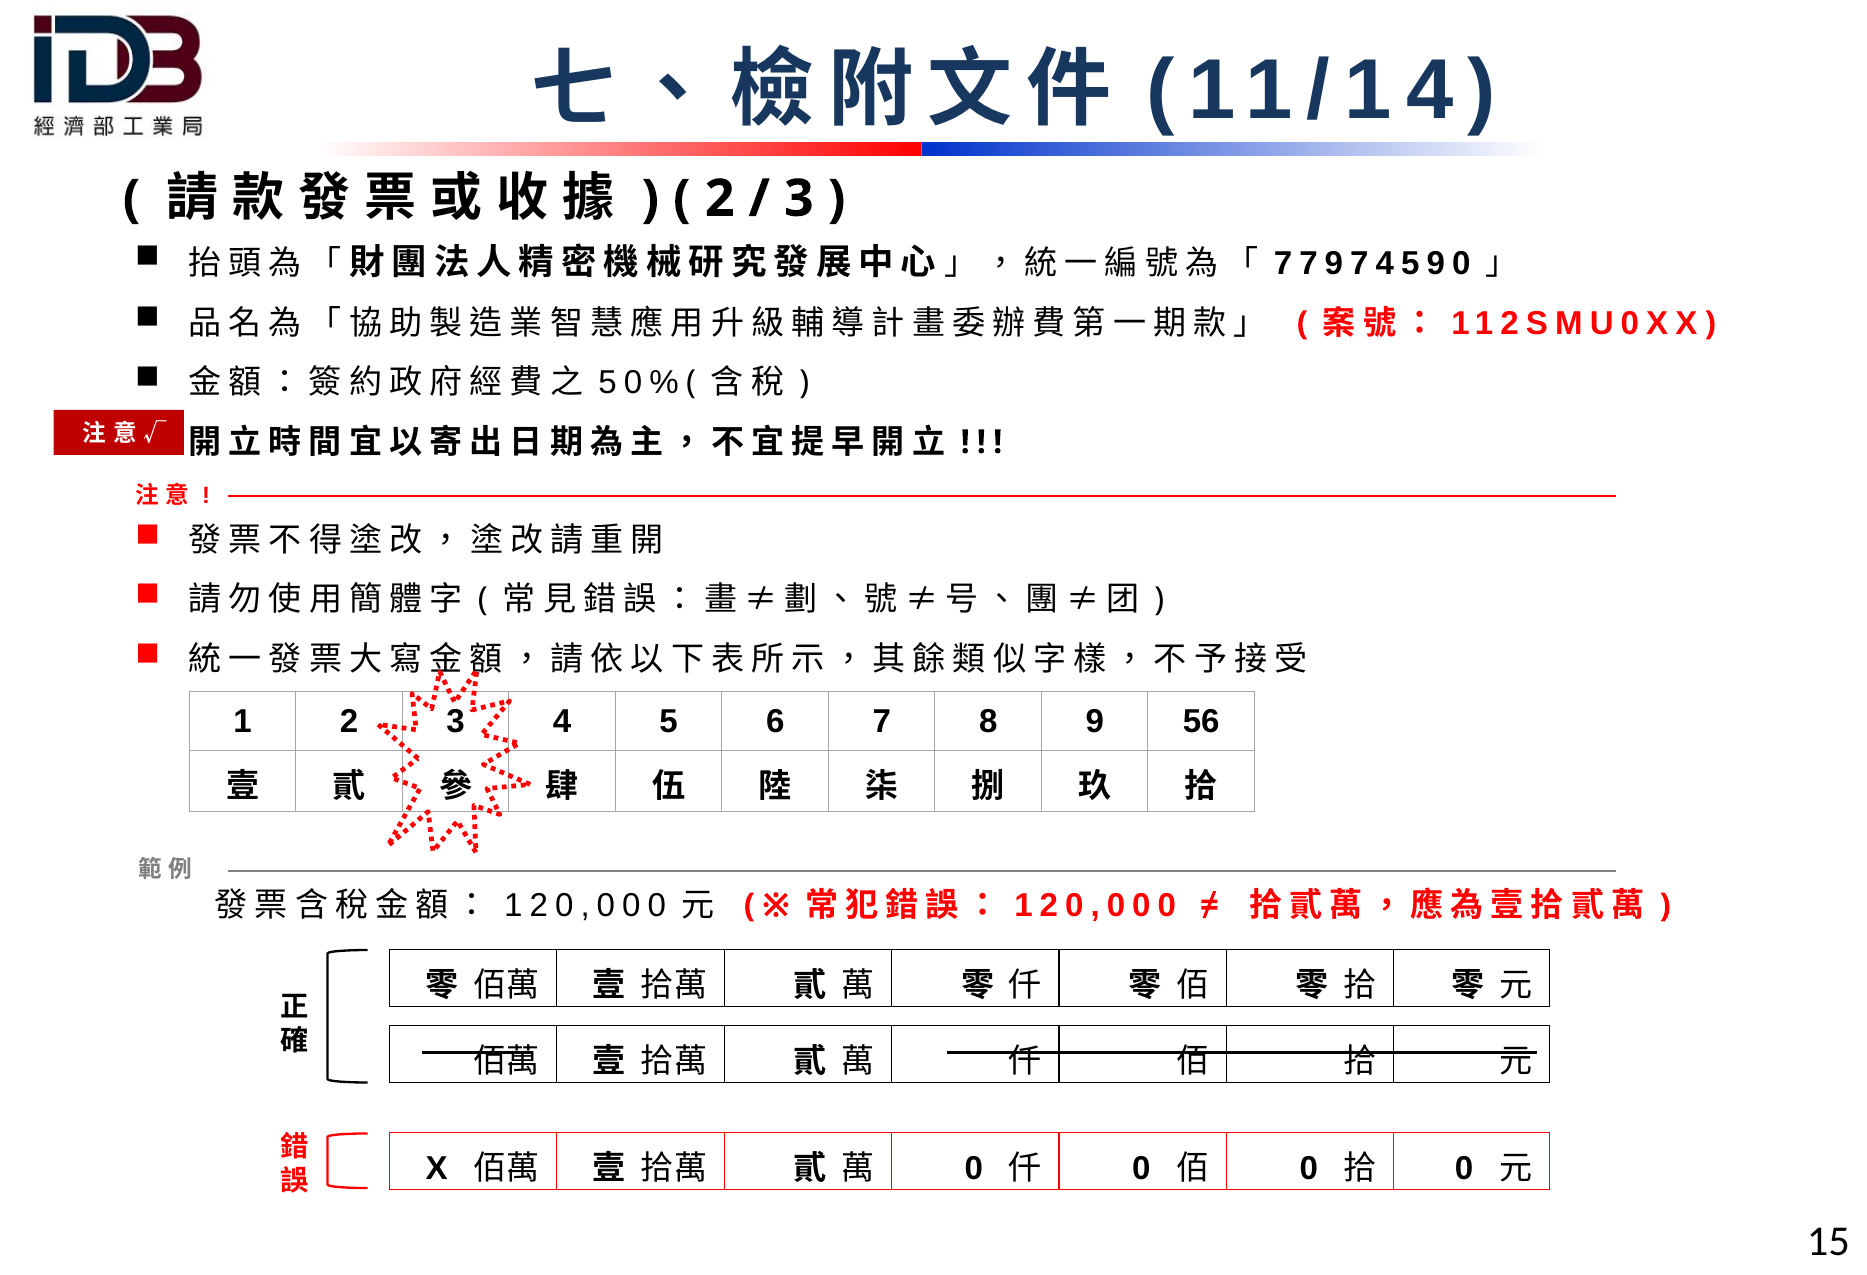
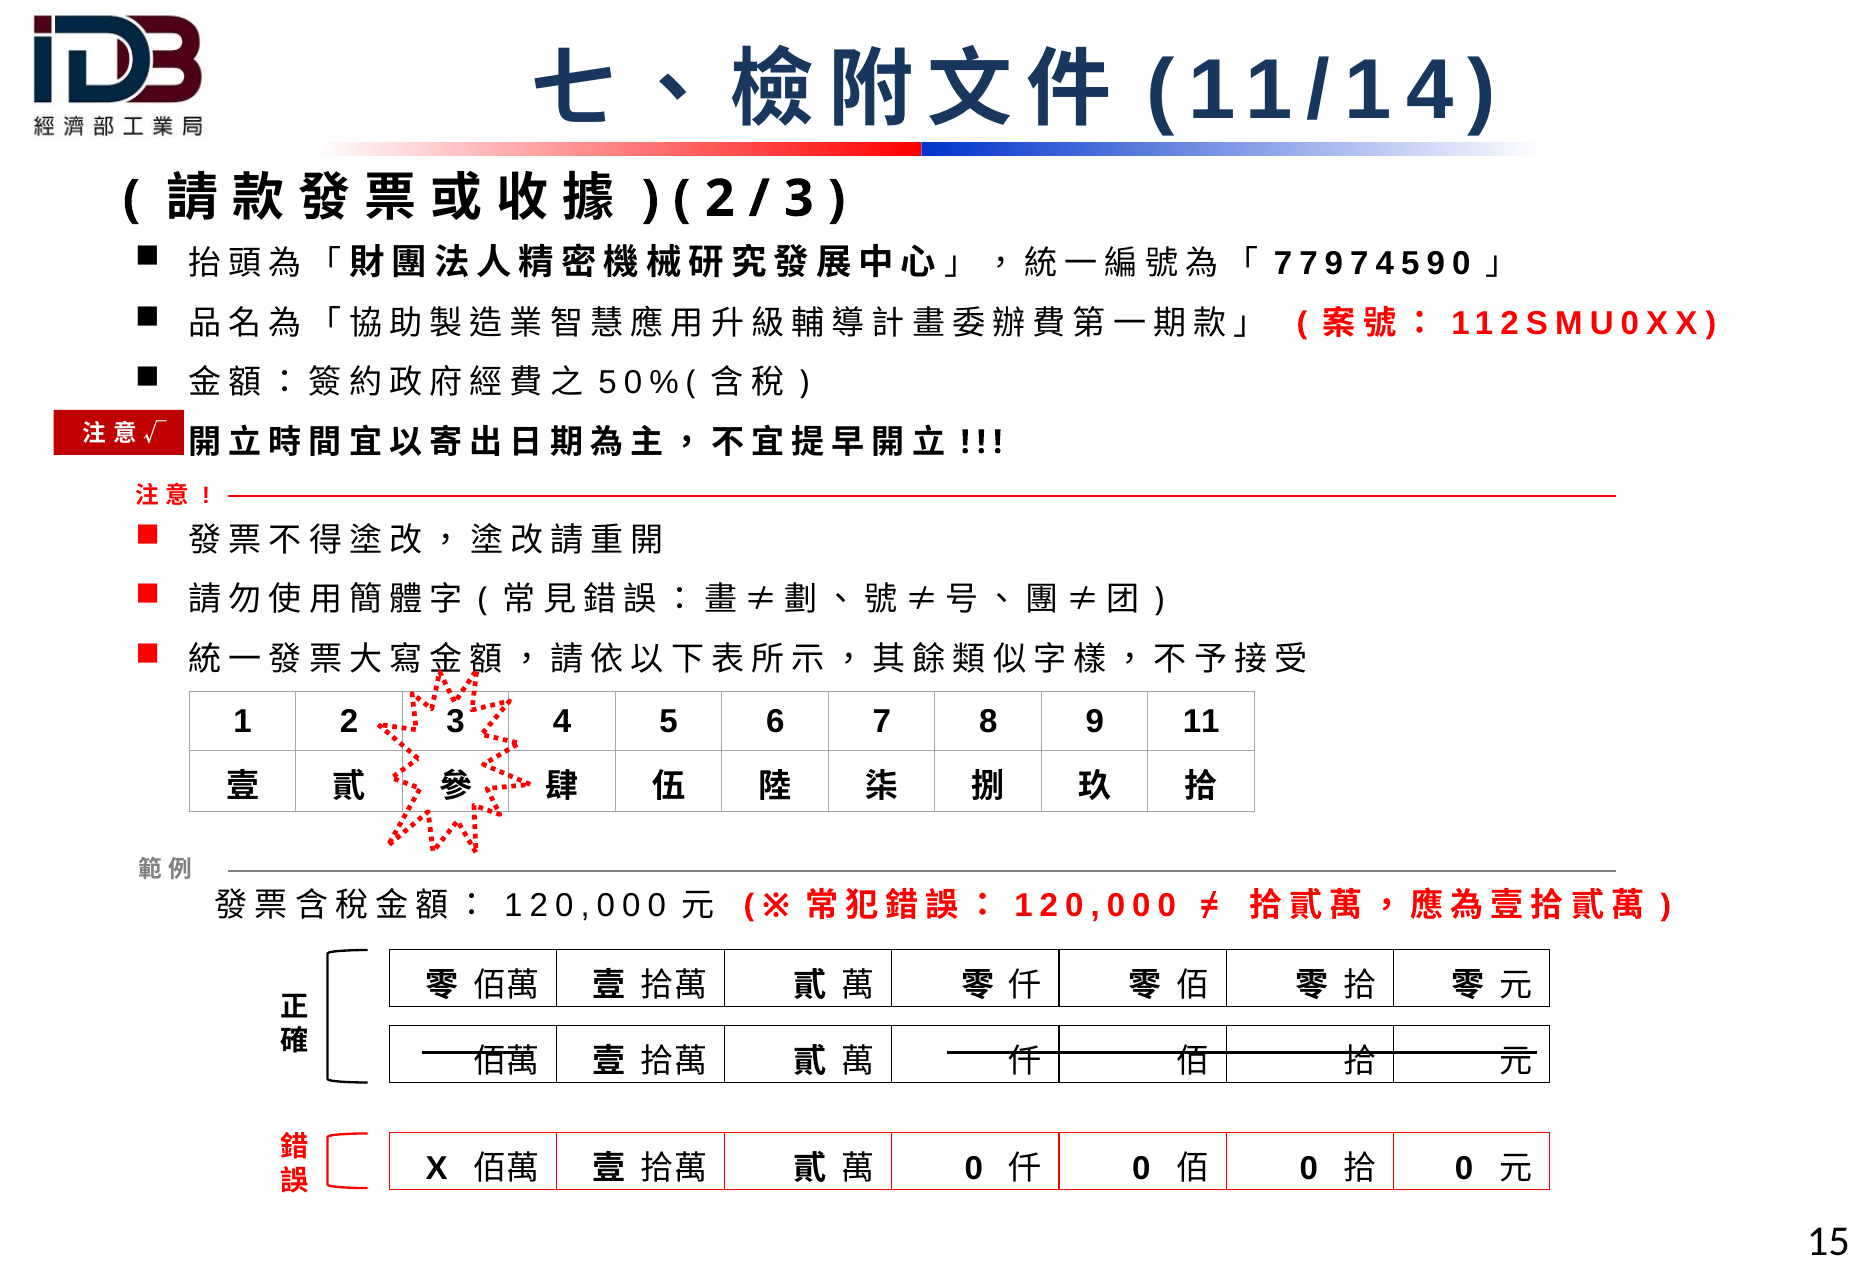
56: 56 -> 11 (1201, 721)
